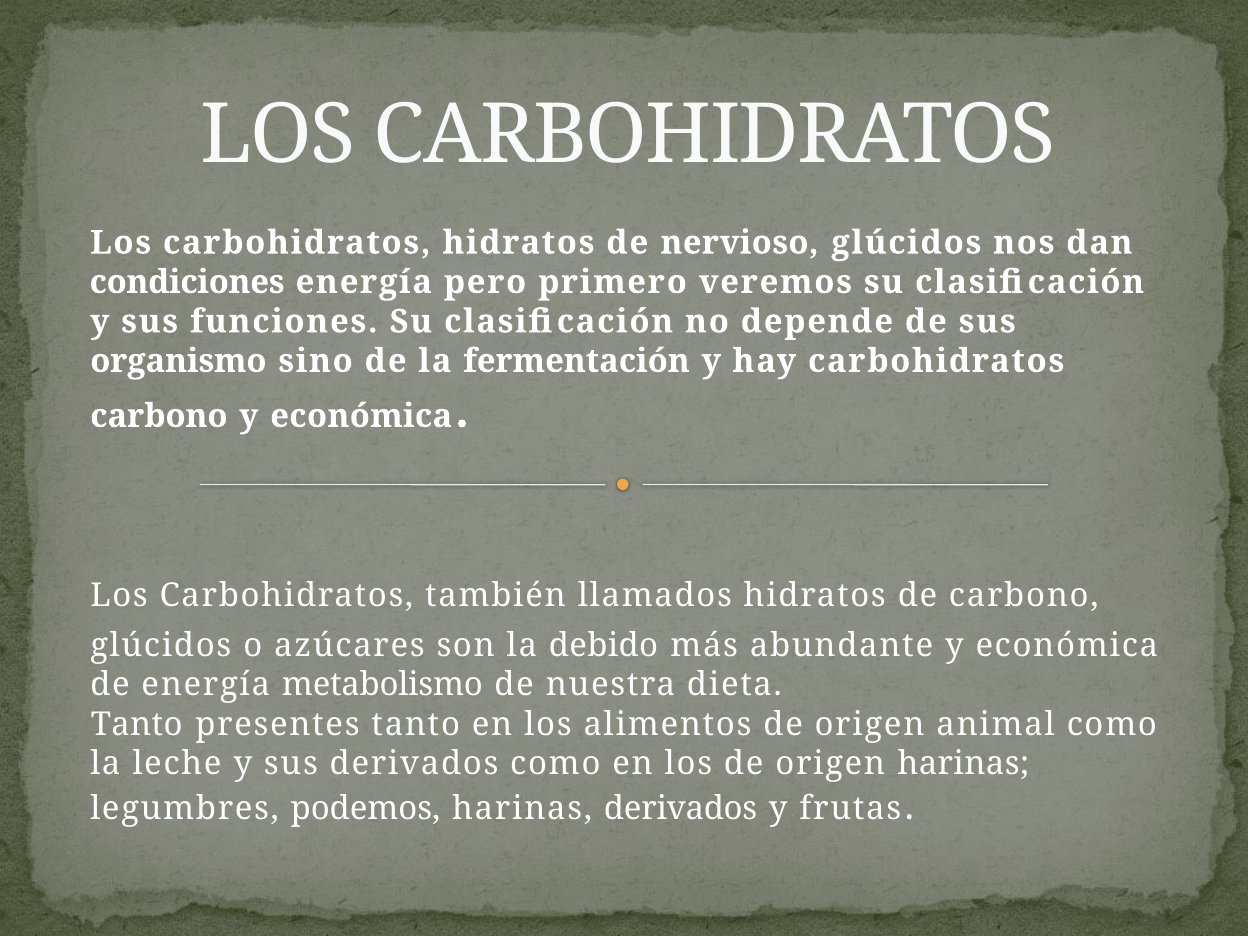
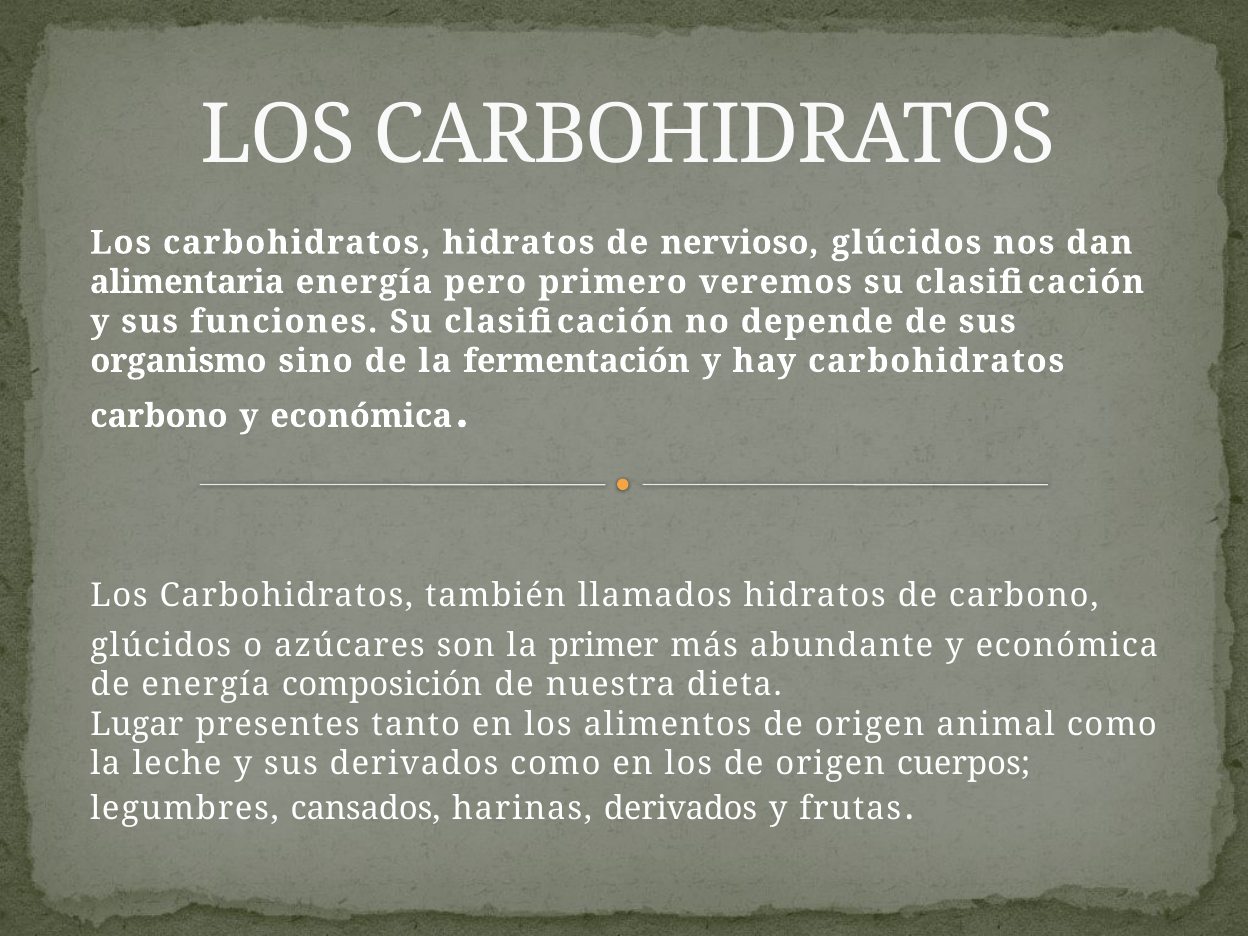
condiciones: condiciones -> alimentaria (187, 282)
debido: debido -> primer (604, 646)
metabolismo: metabolismo -> composición (382, 685)
Tanto: Tanto -> Lugar (137, 724)
origen harinas: harinas -> cuerpos (964, 764)
podemos: podemos -> cansados (366, 809)
